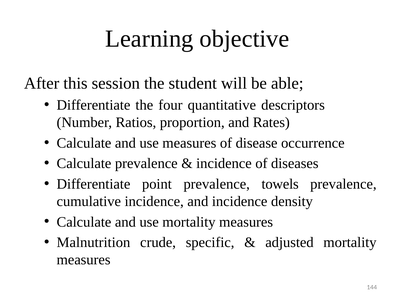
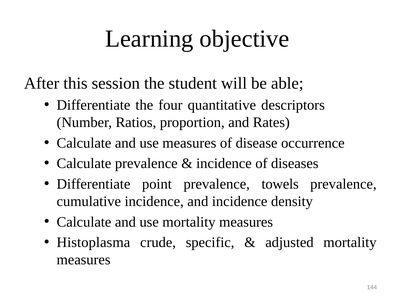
Malnutrition: Malnutrition -> Histoplasma (93, 242)
